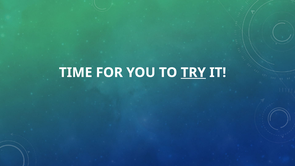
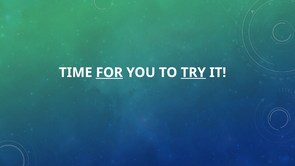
FOR underline: none -> present (109, 73)
